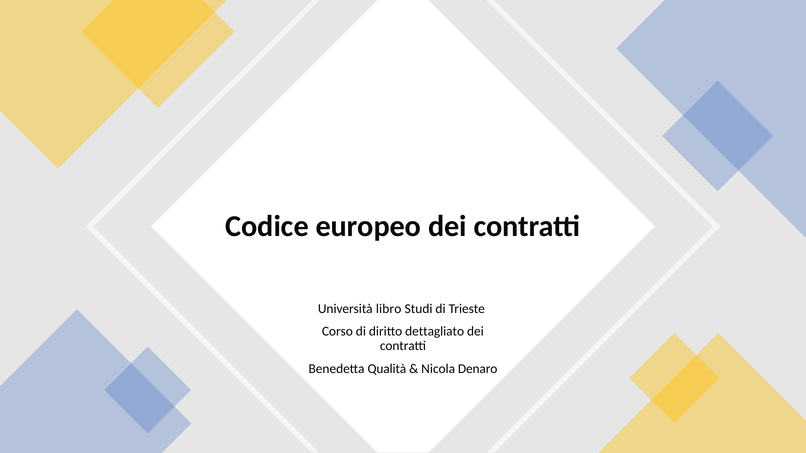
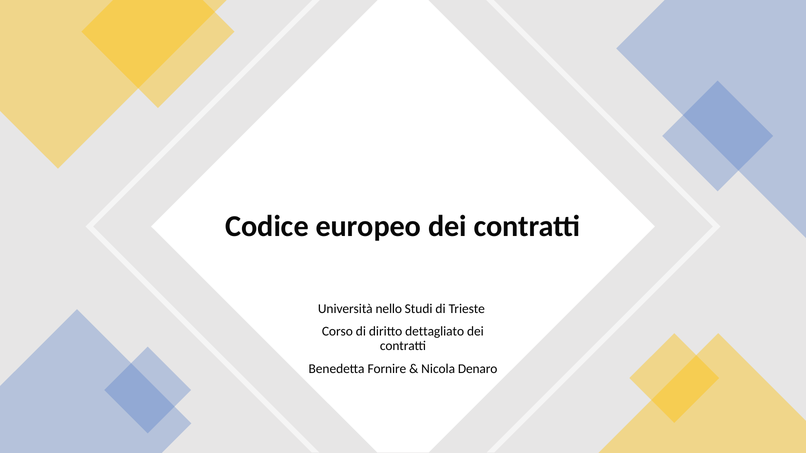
libro: libro -> nello (389, 309)
Qualità: Qualità -> Fornire (387, 369)
